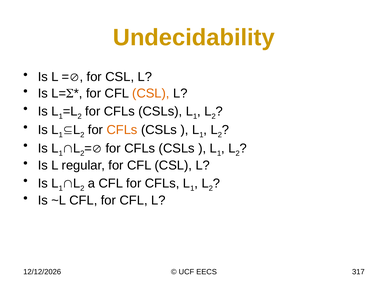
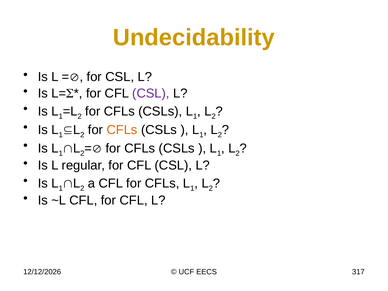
CSL colour: orange -> purple (151, 93)
